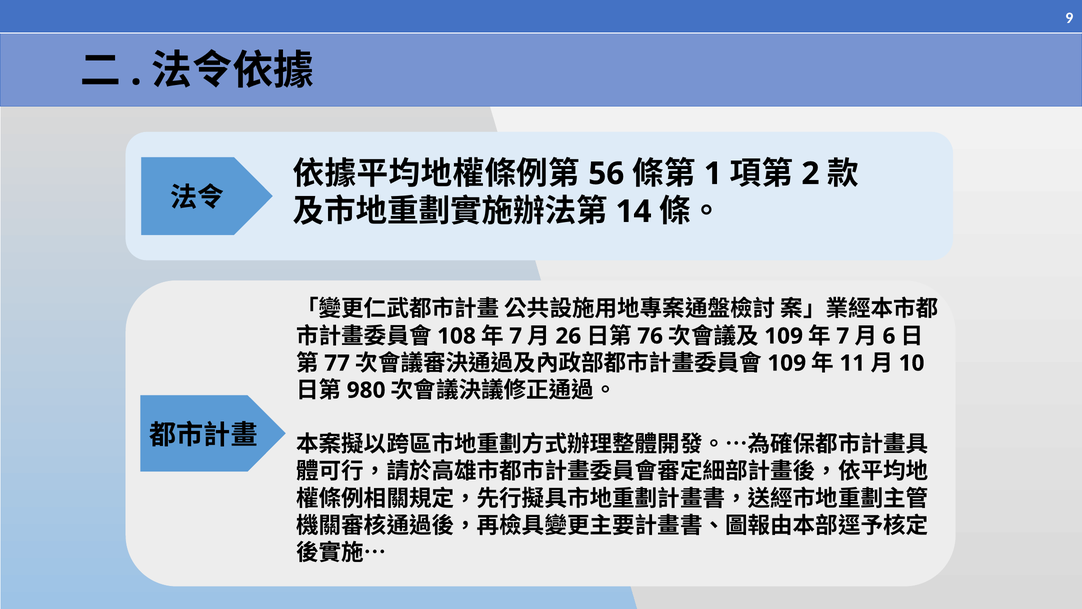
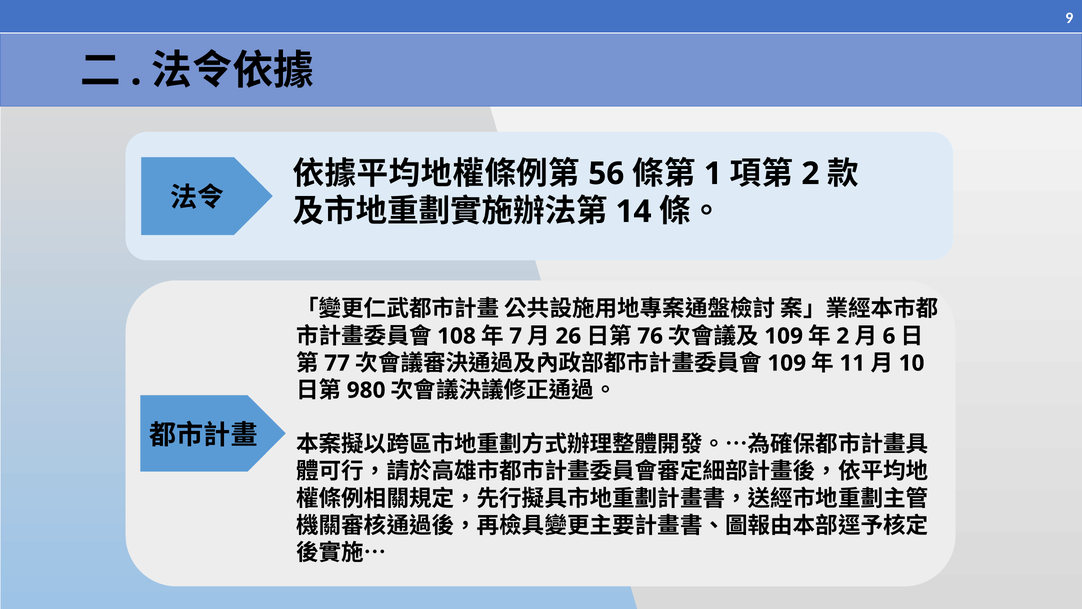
7: 7 -> 2 (843, 336)
